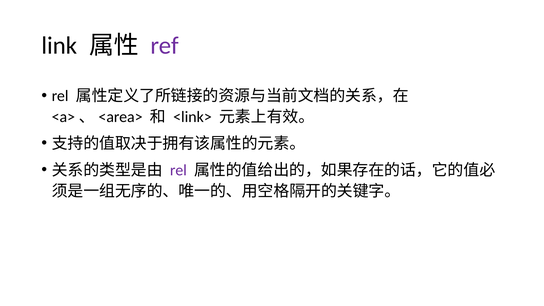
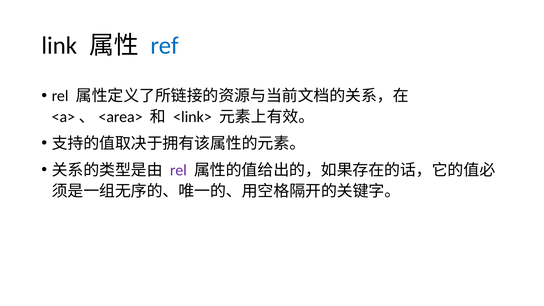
ref colour: purple -> blue (165, 46)
